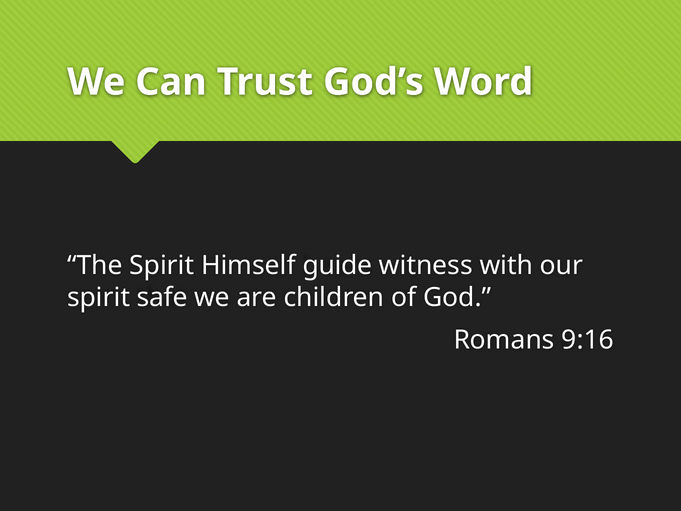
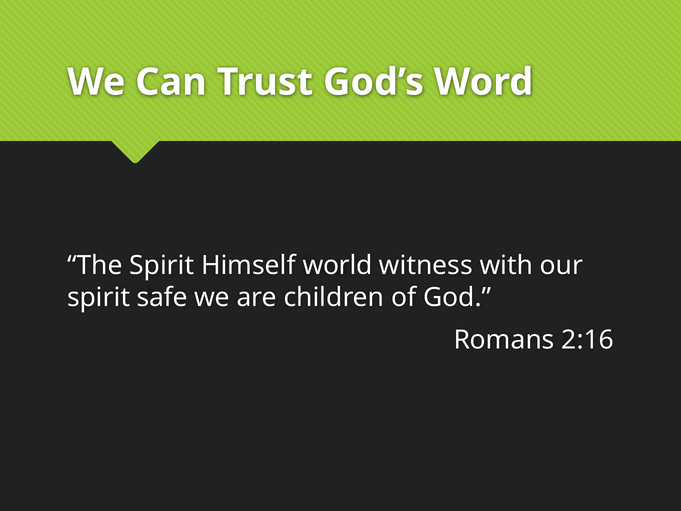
guide: guide -> world (337, 266)
9:16: 9:16 -> 2:16 (588, 340)
